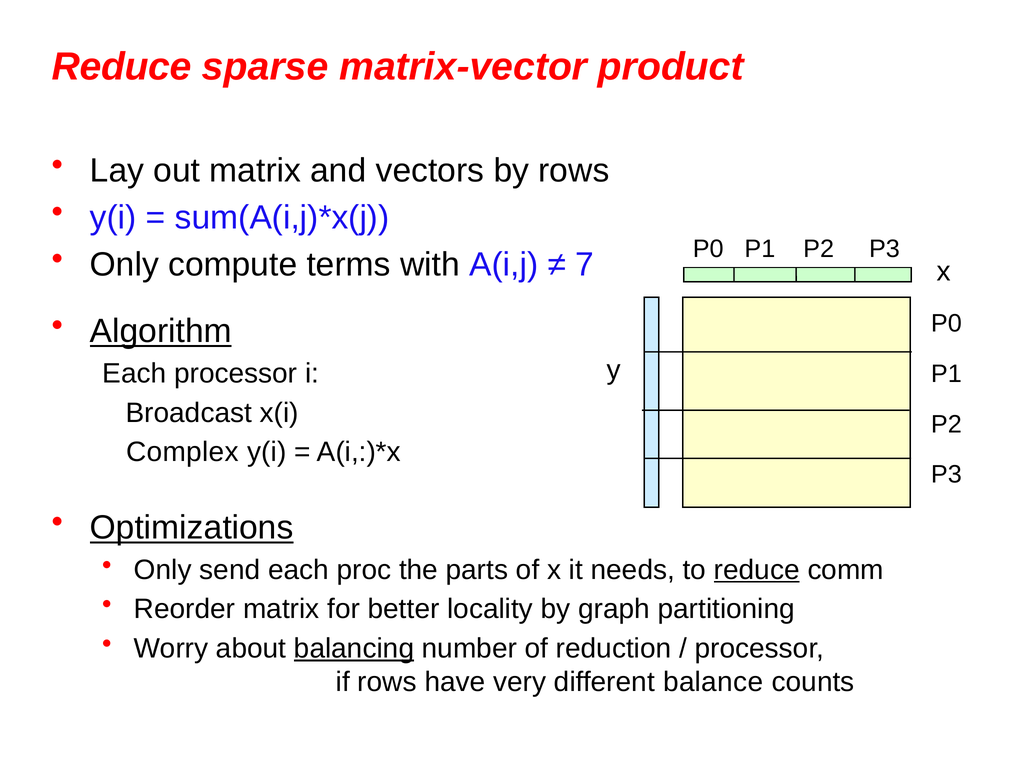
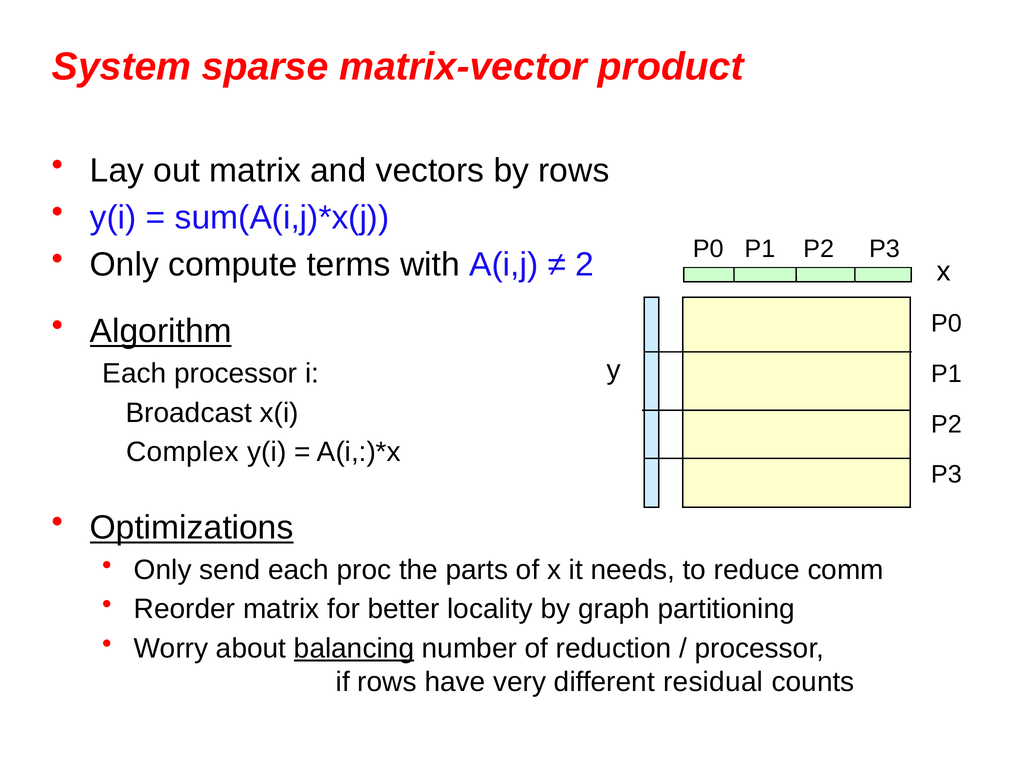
Reduce: Reduce -> System (122, 67)
7: 7 -> 2 (585, 265)
reduce underline: present -> none (757, 570)
balance: balance -> residual (713, 682)
